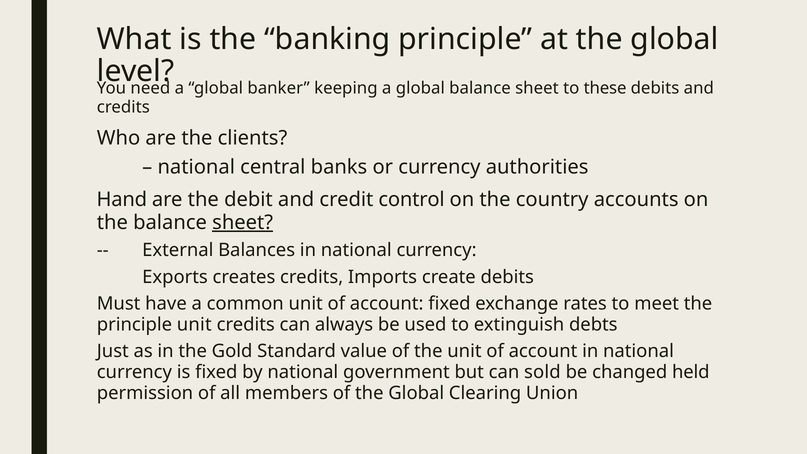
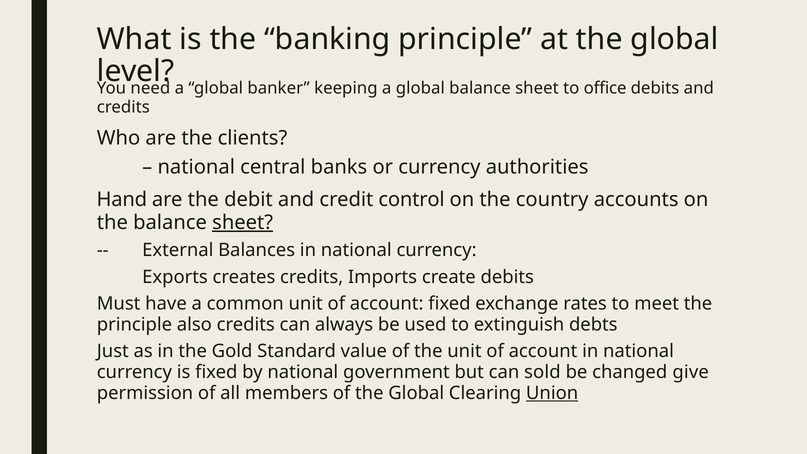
these: these -> office (605, 88)
principle unit: unit -> also (194, 325)
held: held -> give (691, 372)
Union underline: none -> present (552, 393)
